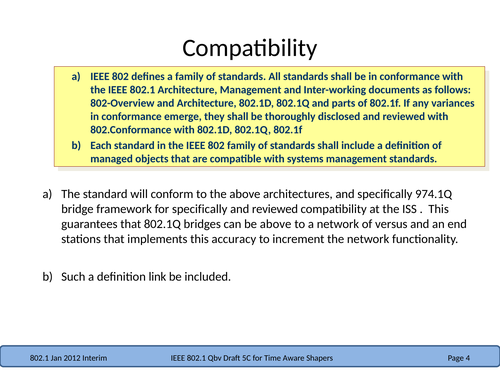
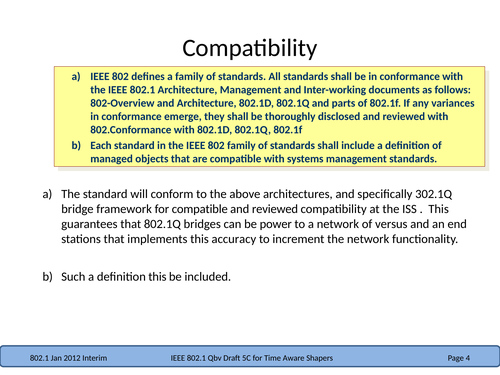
974.1Q: 974.1Q -> 302.1Q (434, 194)
for specifically: specifically -> compatible (200, 209)
be above: above -> power (276, 224)
definition link: link -> this (157, 277)
